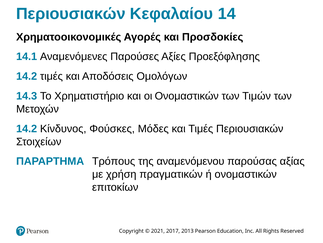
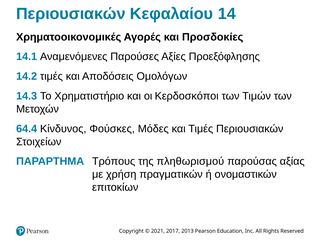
οι Ονομαστικών: Ονομαστικών -> Κερδοσκόποι (187, 96)
14.2: 14.2 -> 64.4 (27, 128)
αναμενόμενου: αναμενόμενου -> πληθωρισμού (190, 161)
